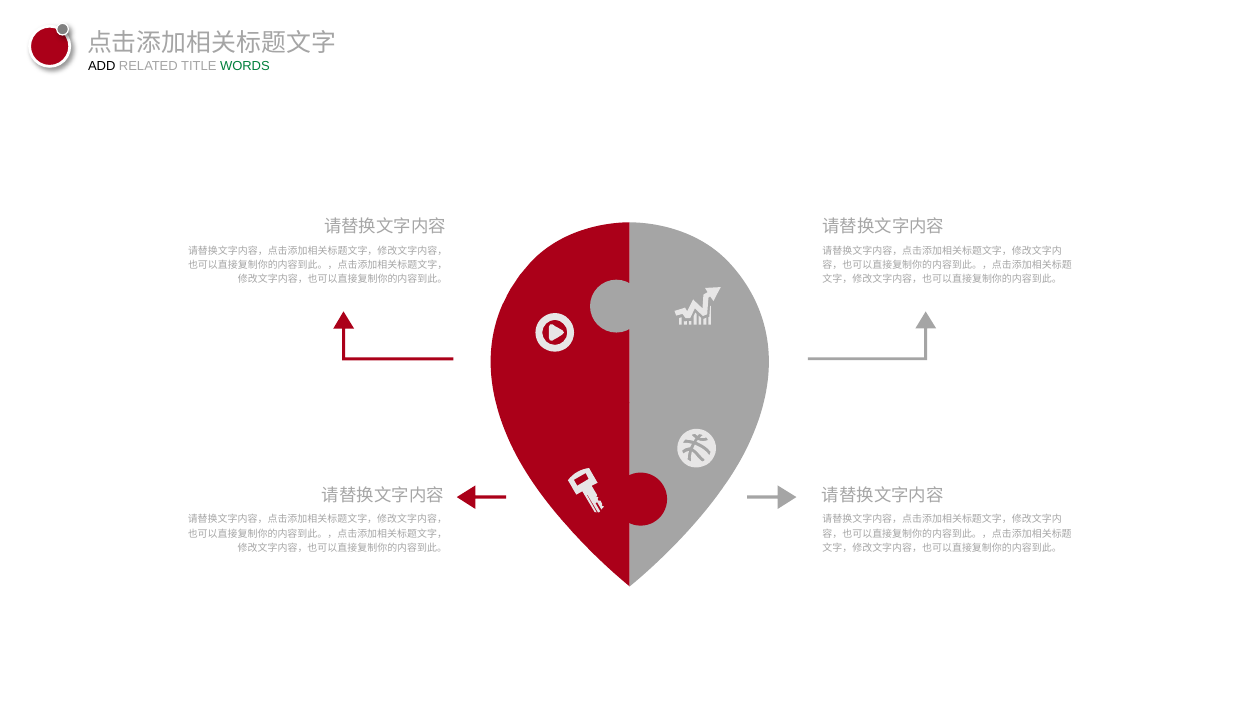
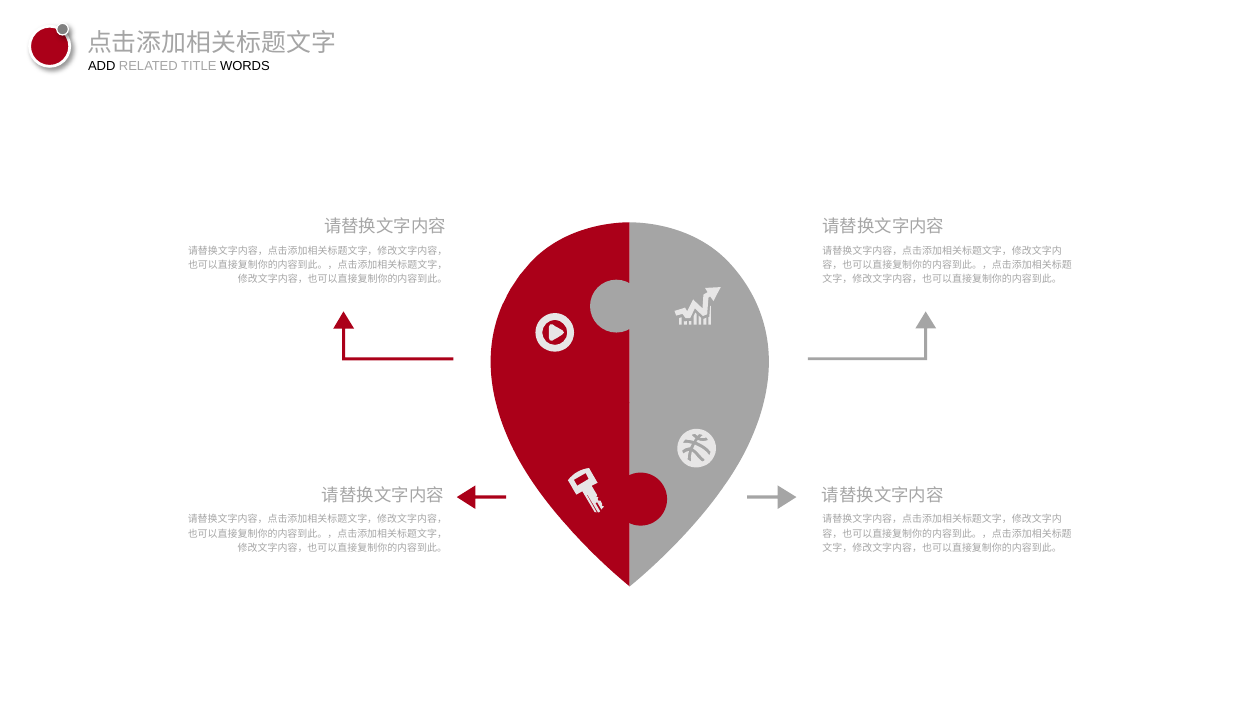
WORDS colour: green -> black (245, 66)
